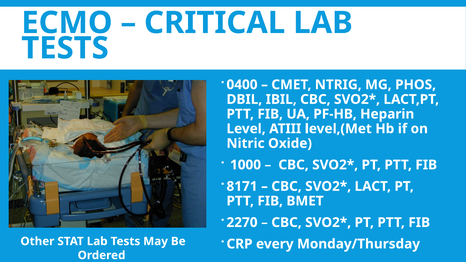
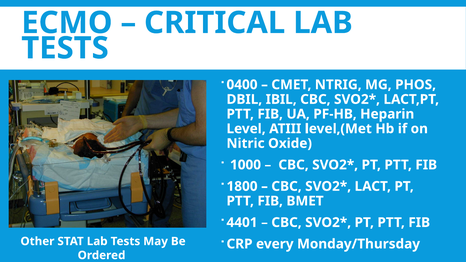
8171: 8171 -> 1800 (242, 186)
2270: 2270 -> 4401 (242, 223)
